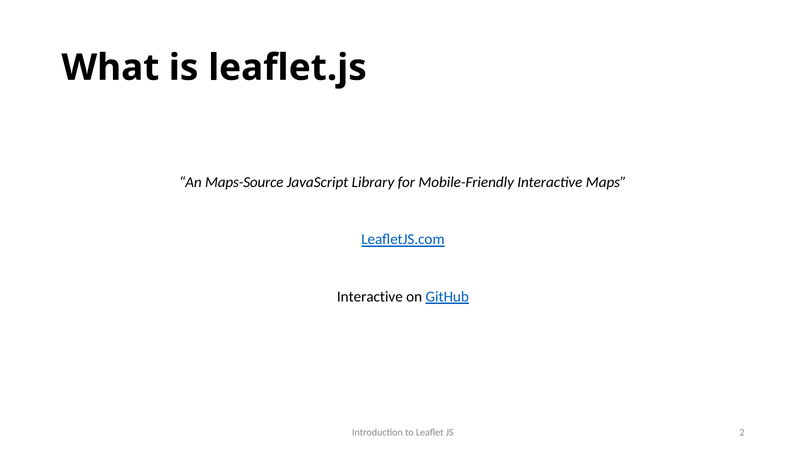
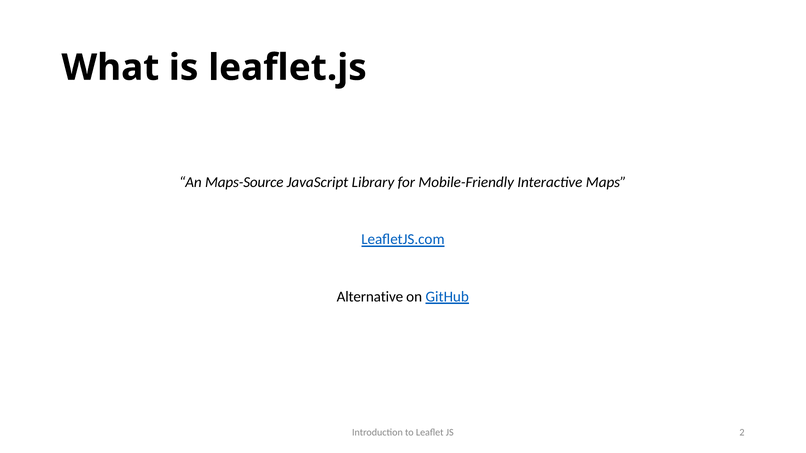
Interactive: Interactive -> Alternative (370, 297)
